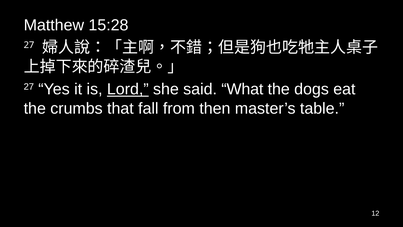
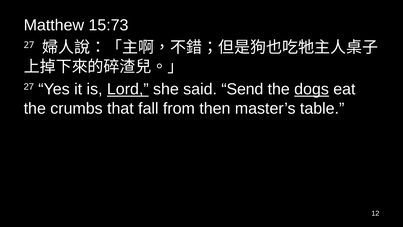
15:28: 15:28 -> 15:73 (108, 25)
What: What -> Send (242, 89)
dogs underline: none -> present (312, 89)
